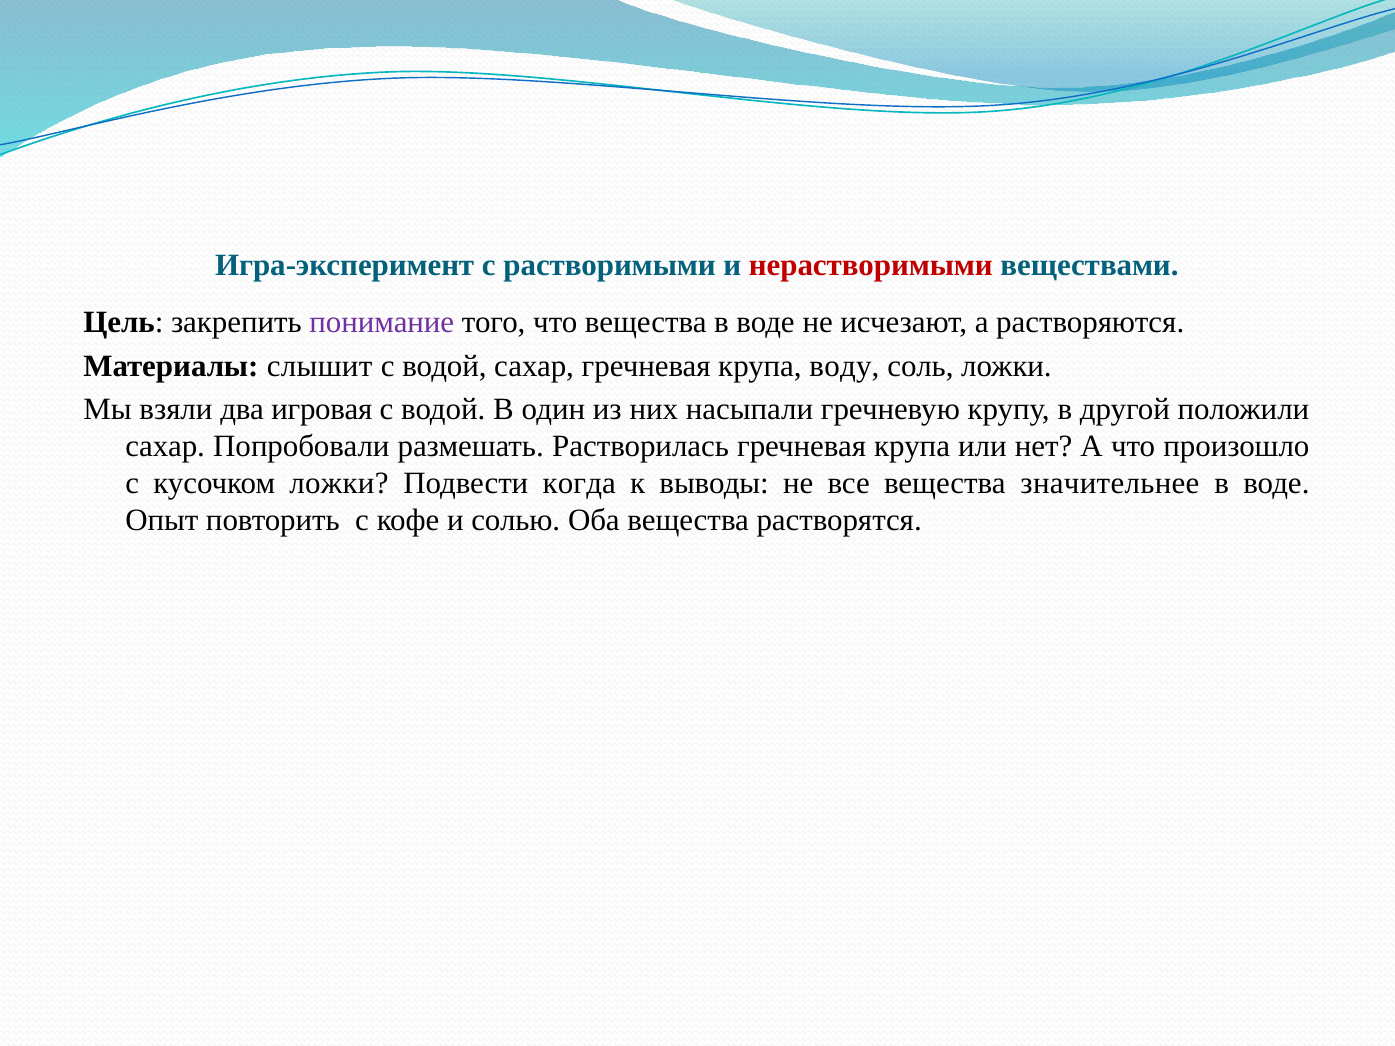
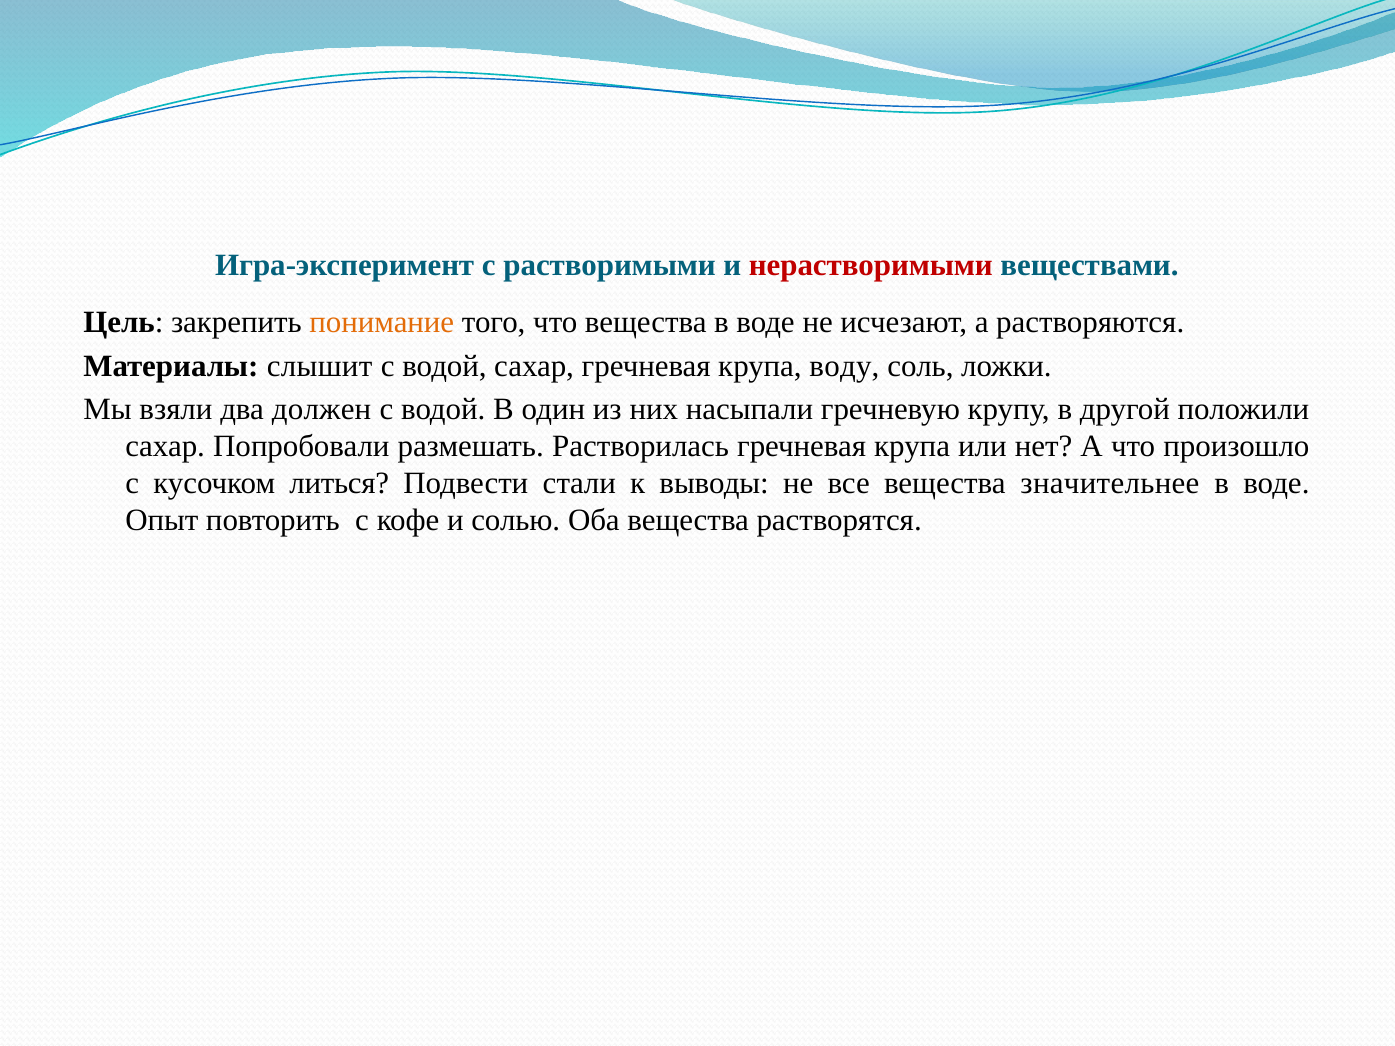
понимание colour: purple -> orange (382, 323)
игровая: игровая -> должен (322, 409)
кусочком ложки: ложки -> литься (339, 484)
когда: когда -> стали (579, 484)
